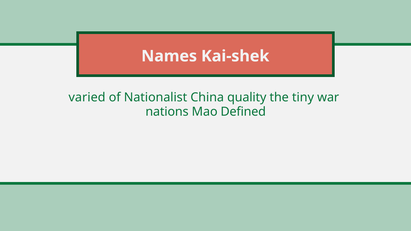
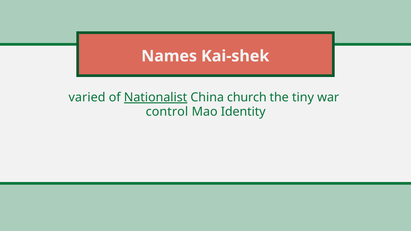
Nationalist underline: none -> present (156, 98)
quality: quality -> church (247, 98)
nations: nations -> control (167, 112)
Defined: Defined -> Identity (243, 112)
